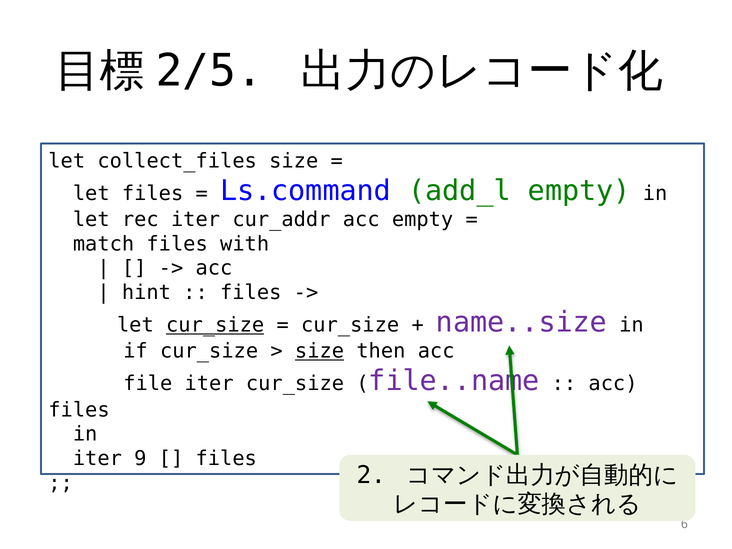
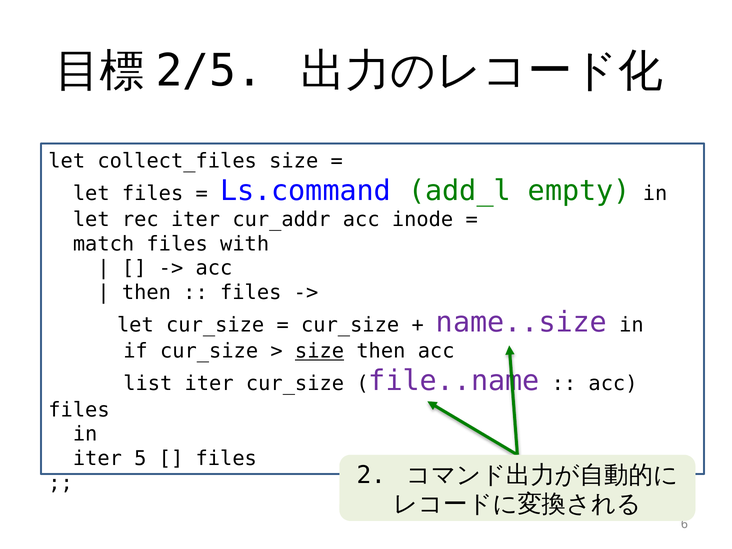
acc empty: empty -> inode (423, 219)
hint: hint -> then (146, 293)
cur_size underline: present -> none (215, 325)
file: file -> list (148, 384)
9: 9 -> 5 (140, 459)
